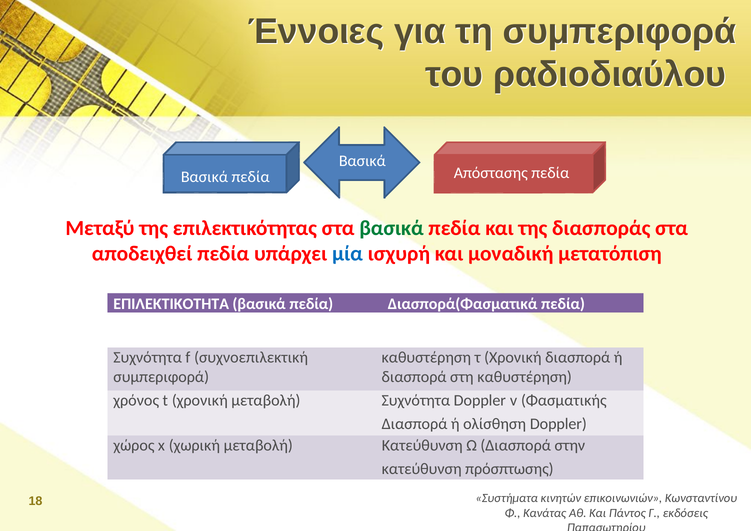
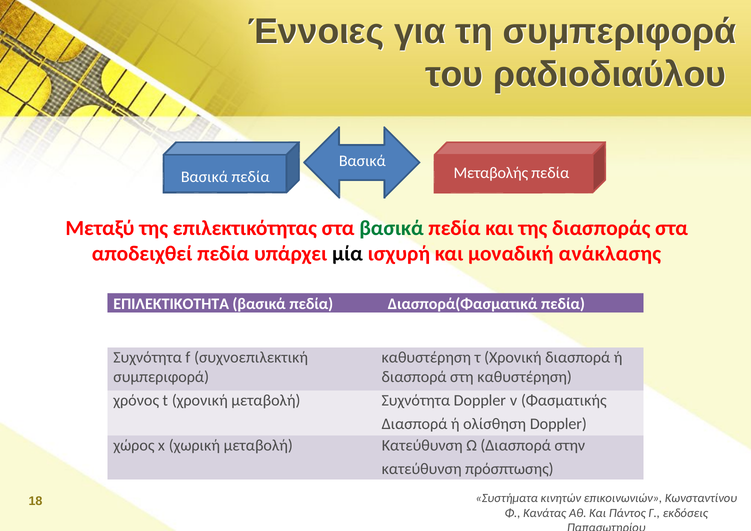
Απόστασης: Απόστασης -> Μεταβολής (491, 173)
μία colour: blue -> black (347, 254)
μετατόπιση: μετατόπιση -> ανάκλασης (610, 254)
